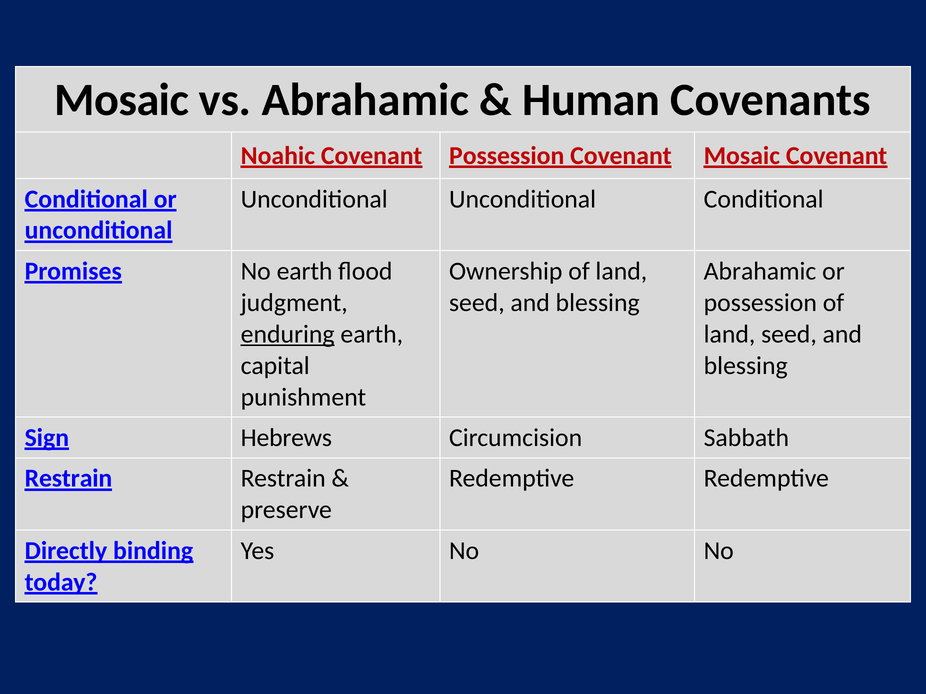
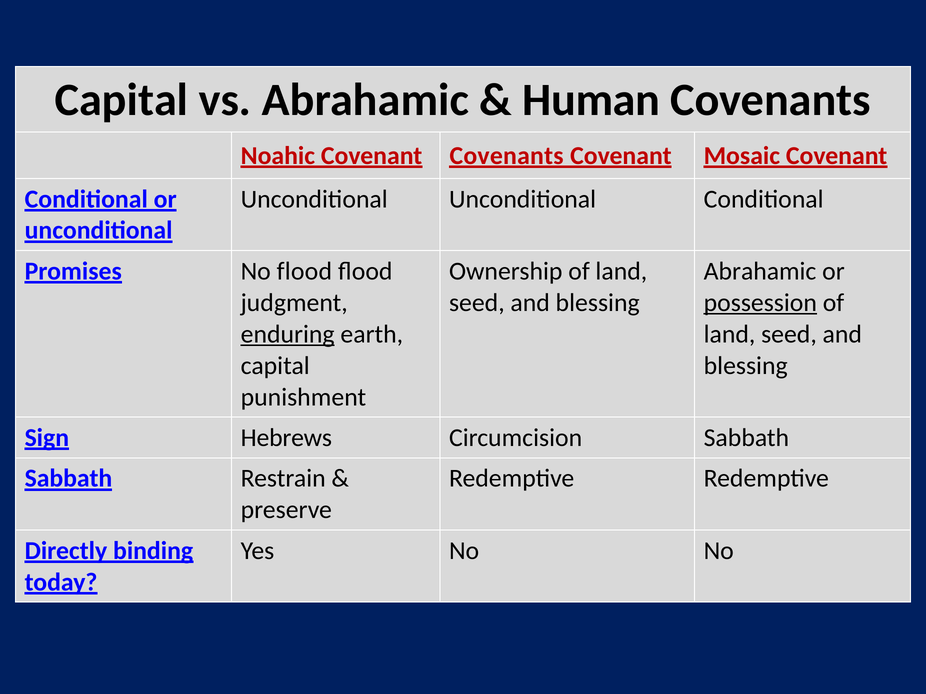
Mosaic: Mosaic -> Capital (121, 100)
Covenant Possession: Possession -> Covenants (507, 156)
No earth: earth -> flood (304, 271)
possession underline: none -> present (760, 303)
Restrain: Restrain -> Sabbath (68, 479)
